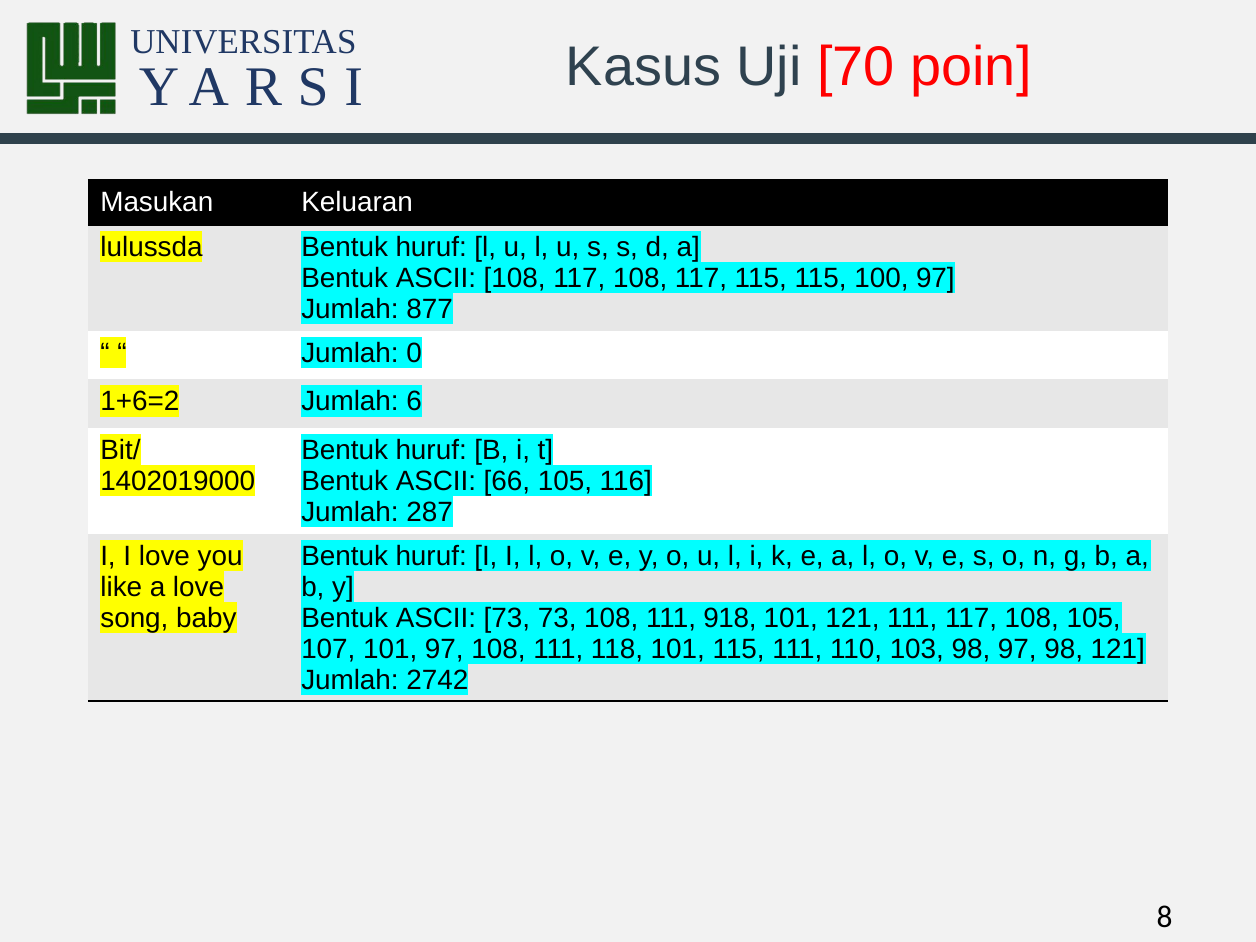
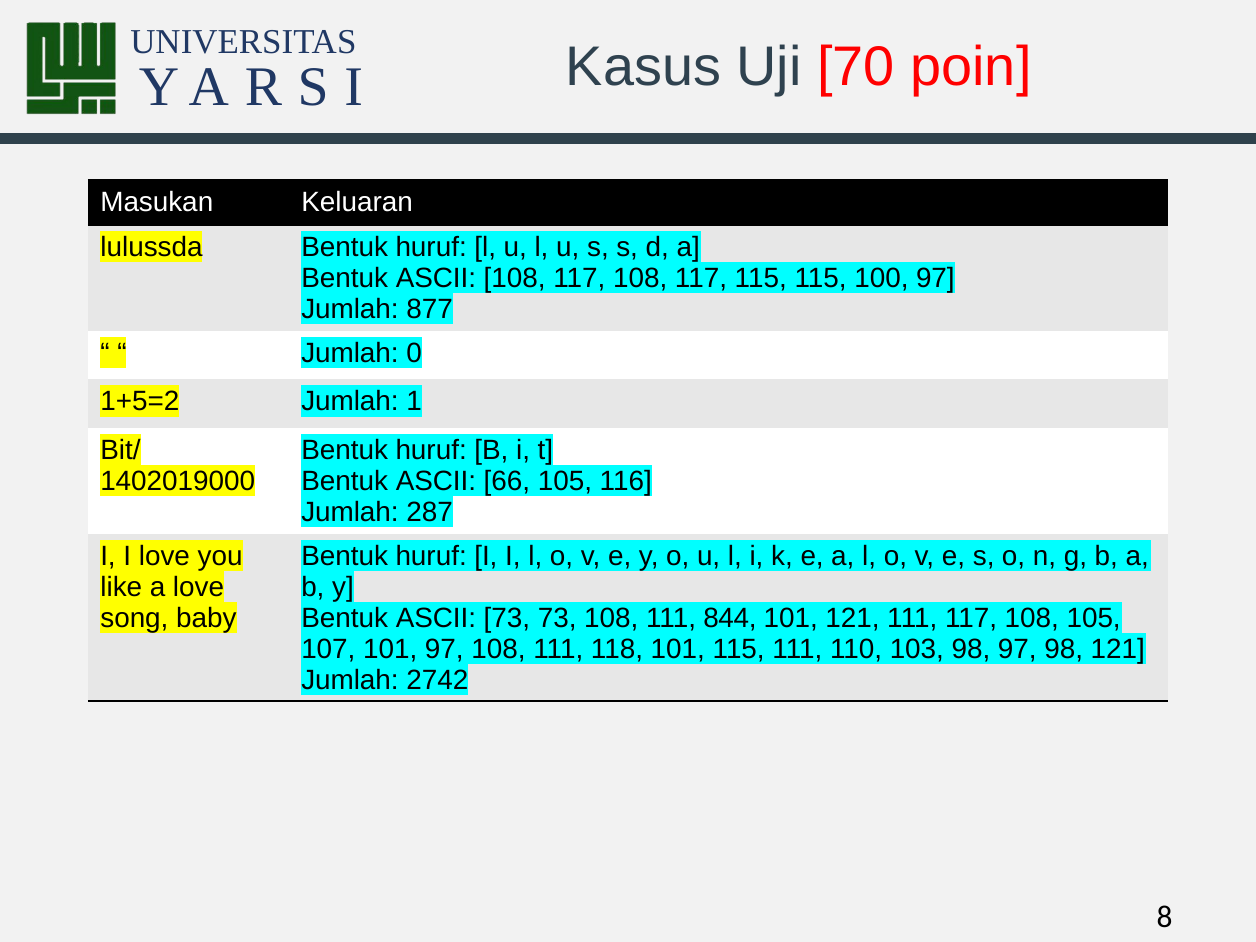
1+6=2: 1+6=2 -> 1+5=2 (140, 402)
6: 6 -> 1 (414, 402)
918: 918 -> 844 (730, 618)
